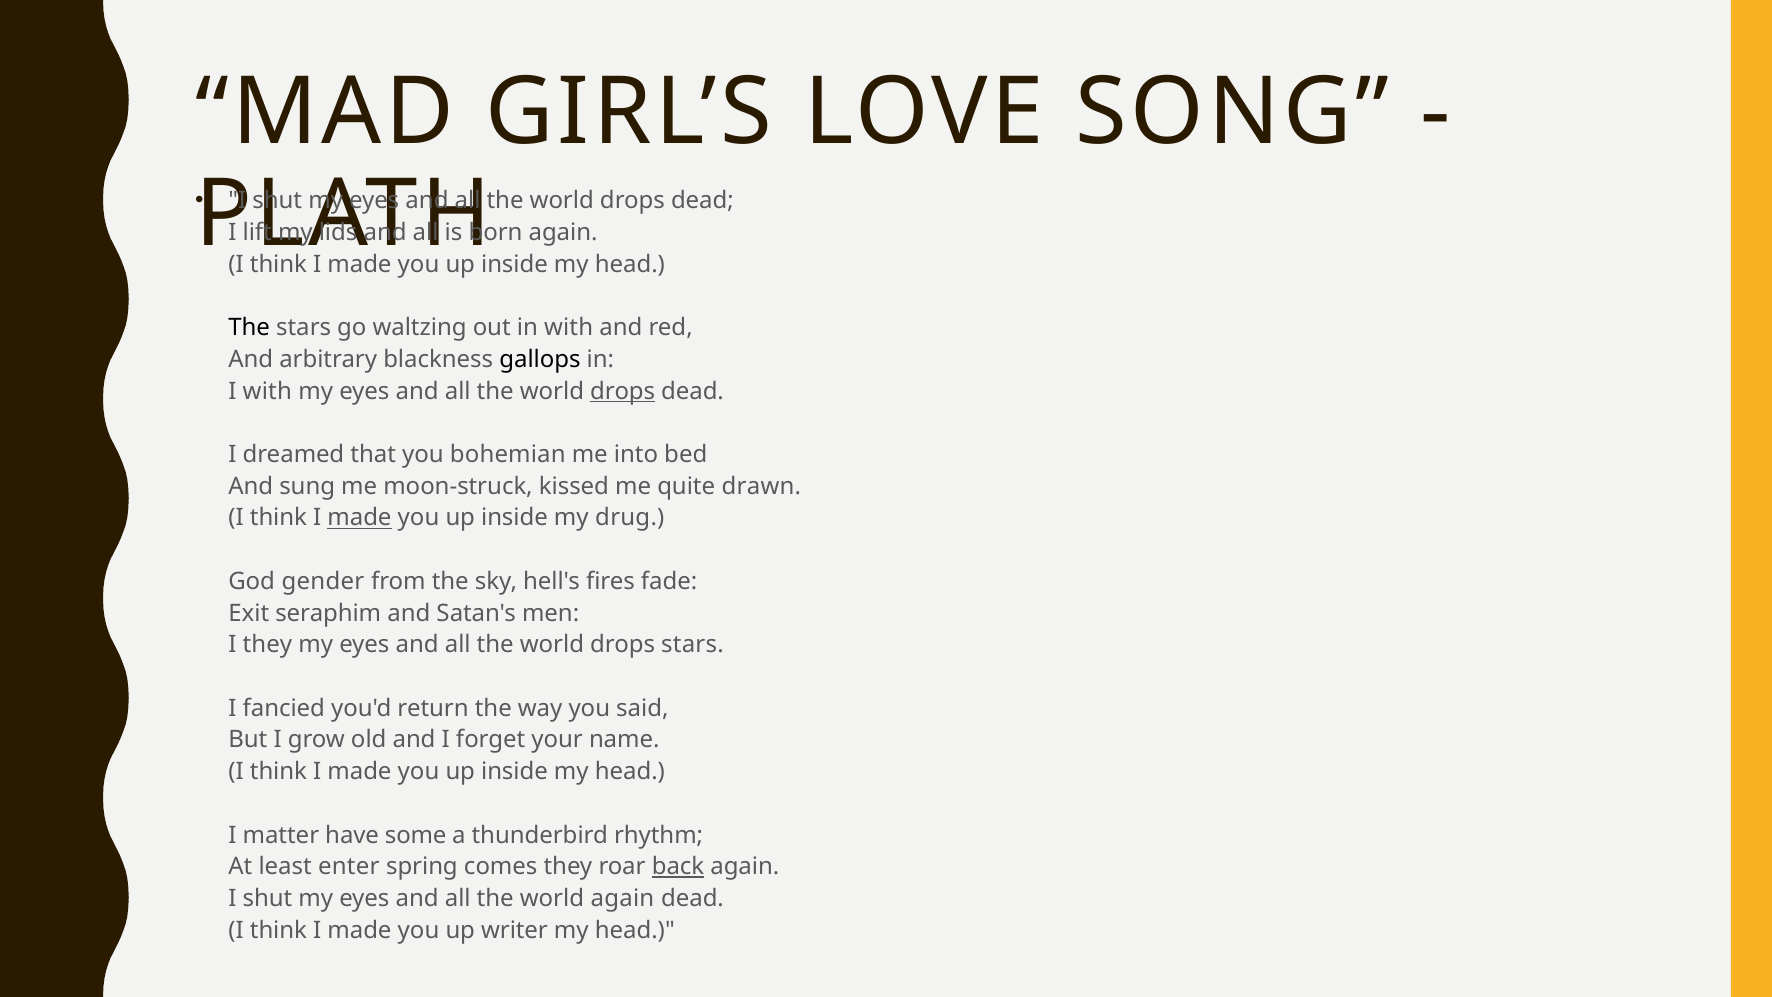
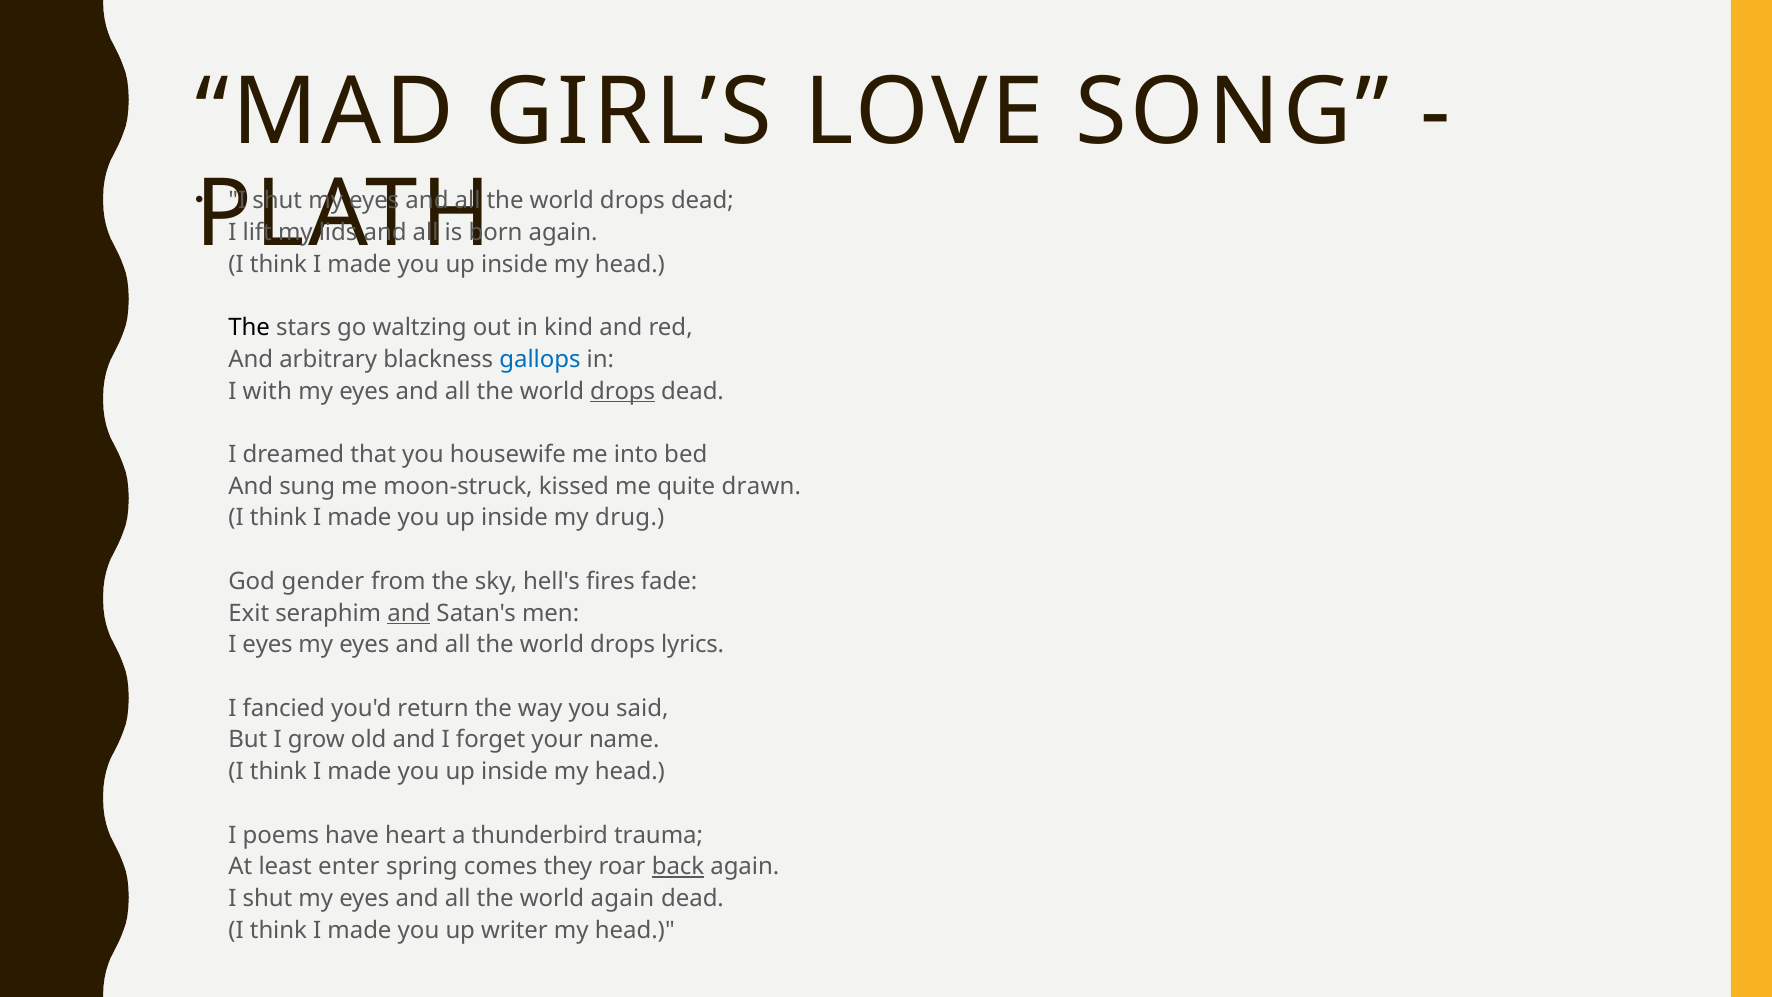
in with: with -> kind (569, 328)
gallops colour: black -> blue (540, 359)
bohemian: bohemian -> housewife (508, 454)
made underline: present -> none (359, 518)
and underline: none -> present (409, 613)
I they: they -> eyes (268, 645)
drops stars: stars -> lyrics (693, 645)
matter: matter -> poems (281, 835)
some: some -> heart (416, 835)
rhythm: rhythm -> trauma (659, 835)
